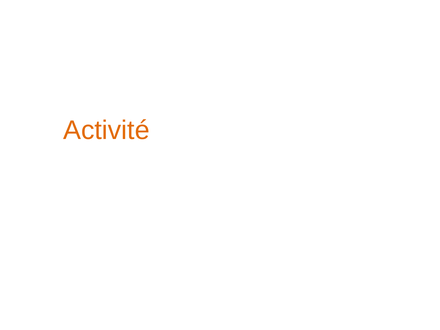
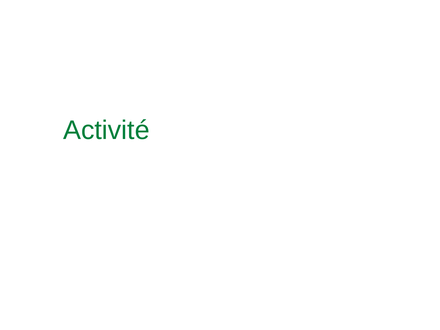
Activité colour: orange -> green (106, 130)
